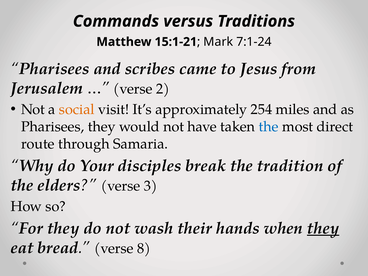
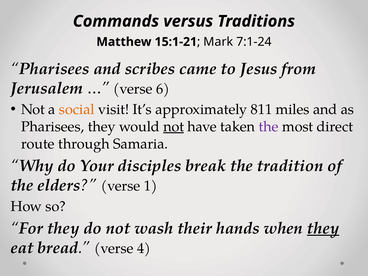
2: 2 -> 6 (163, 89)
254: 254 -> 811 (261, 109)
not underline: none -> present (174, 127)
the colour: blue -> purple (269, 127)
3: 3 -> 1 (151, 186)
8: 8 -> 4 (144, 249)
